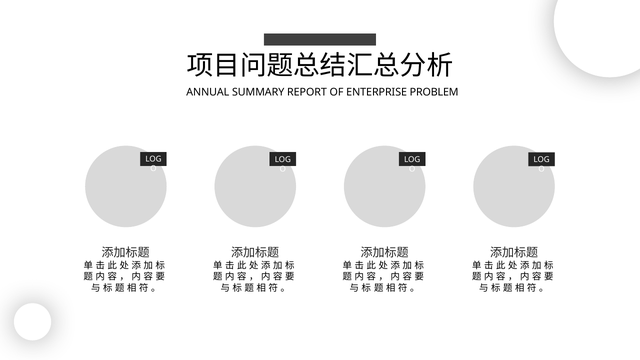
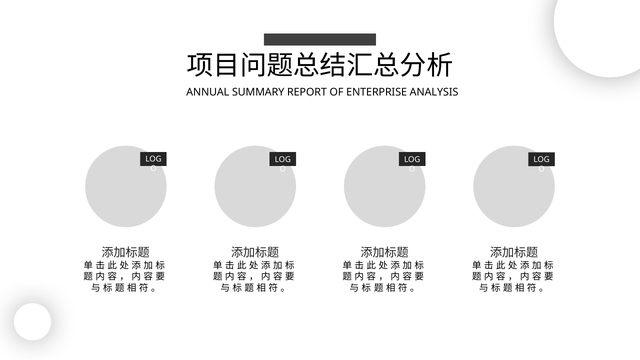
PROBLEM: PROBLEM -> ANALYSIS (434, 92)
